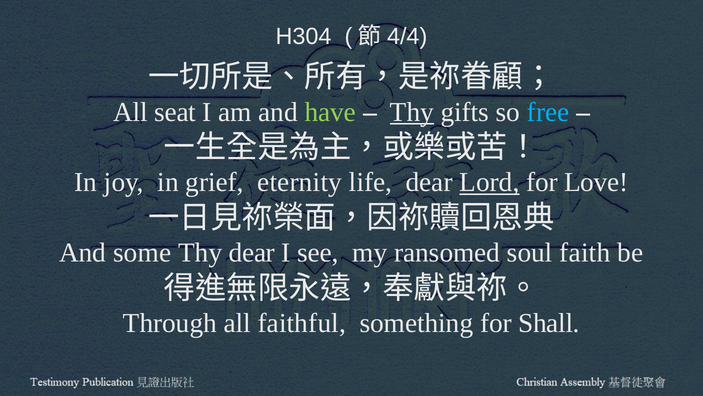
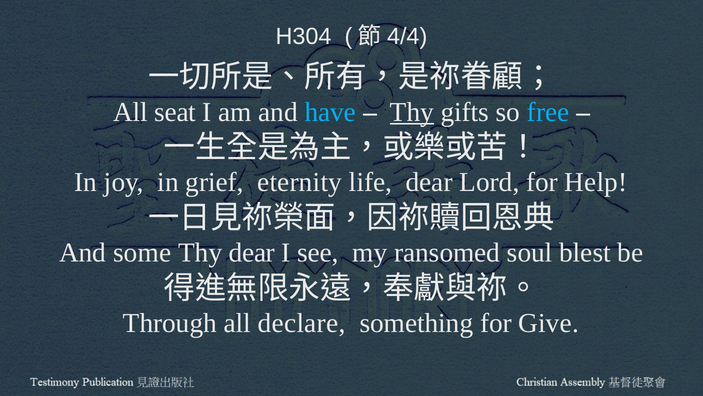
have colour: light green -> light blue (330, 112)
Lord underline: present -> none (489, 182)
Love: Love -> Help (596, 182)
faith: faith -> blest (585, 253)
faithful: faithful -> declare (302, 323)
Shall: Shall -> Give (549, 323)
